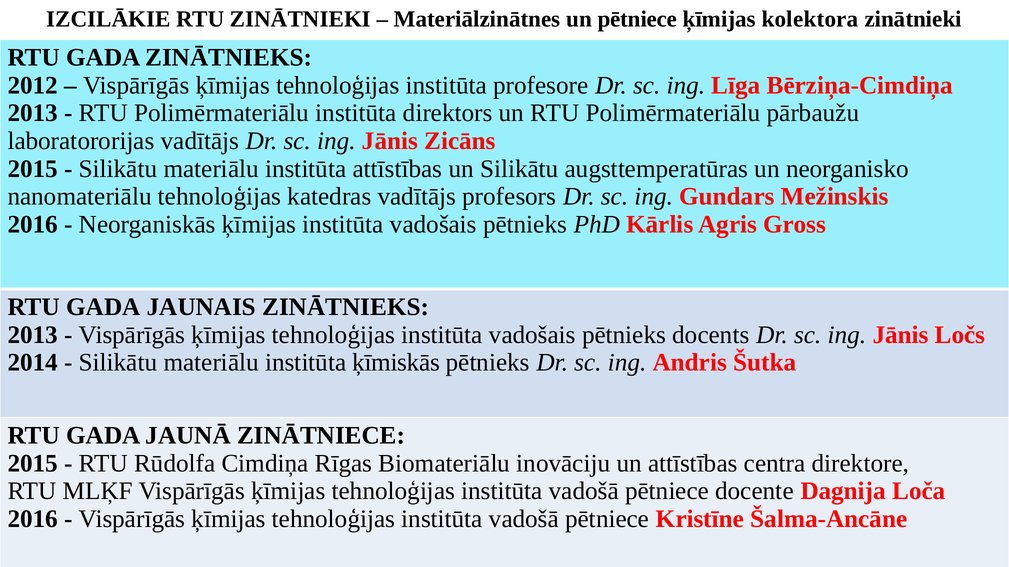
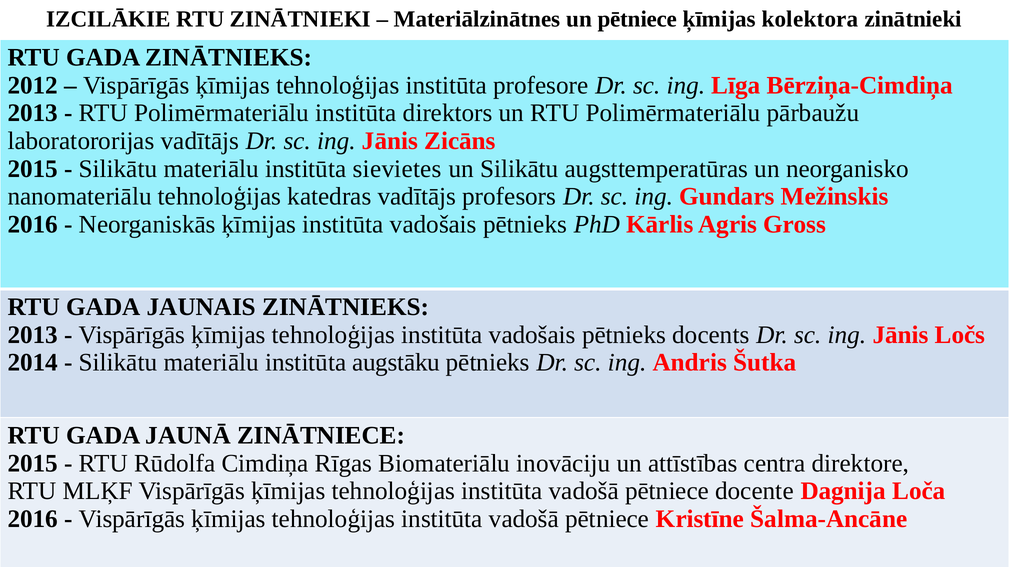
institūta attīstības: attīstības -> sievietes (397, 169)
ķīmiskās: ķīmiskās -> augstāku (396, 363)
